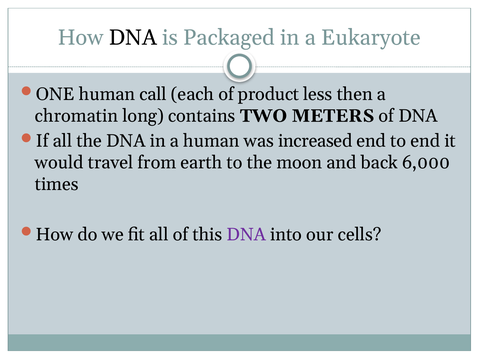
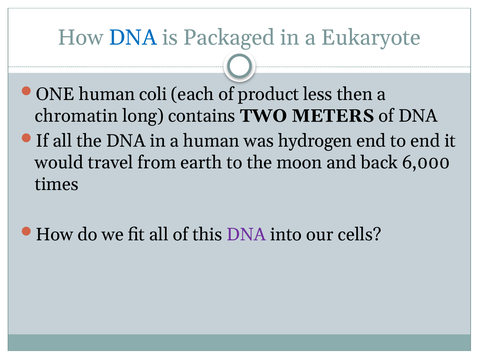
DNA colour: black -> blue (133, 38)
call: call -> coli (153, 94)
increased: increased -> hydrogen (315, 141)
